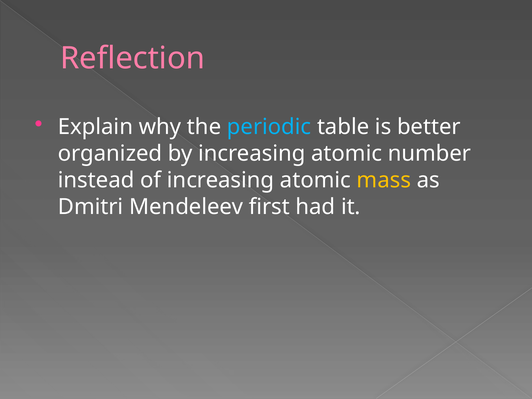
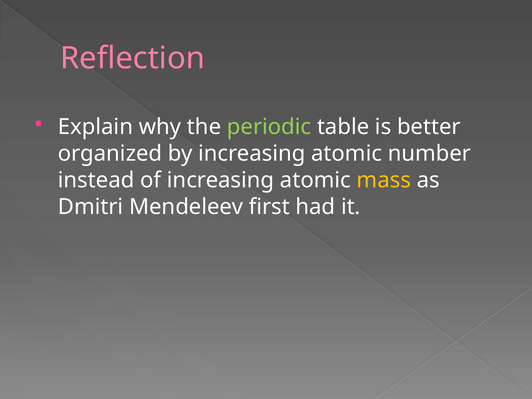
periodic colour: light blue -> light green (269, 127)
